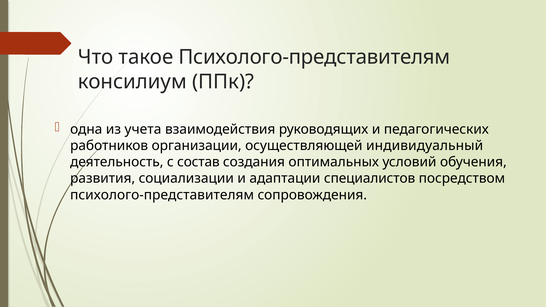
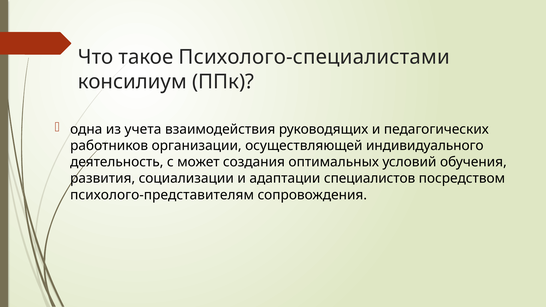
такое Психолого-представителям: Психолого-представителям -> Психолого-специалистами (314, 57)
индивидуальный: индивидуальный -> индивидуального (425, 146)
состав: состав -> может (198, 162)
